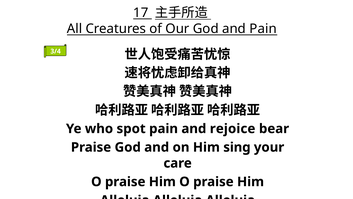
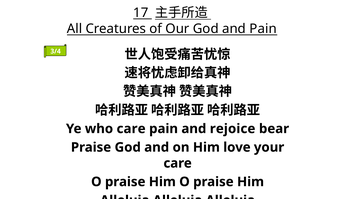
who spot: spot -> care (131, 128)
sing: sing -> love (237, 147)
